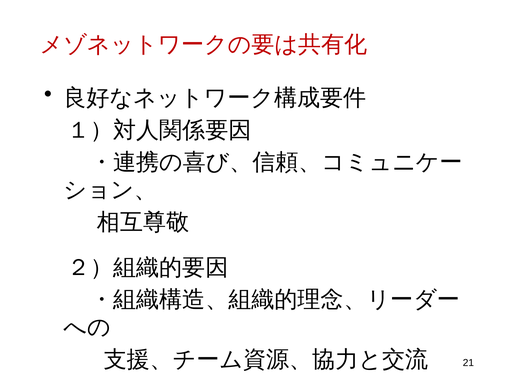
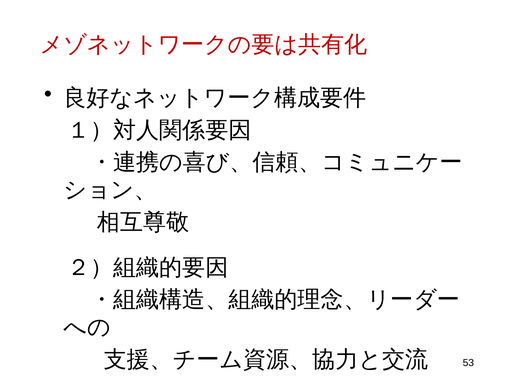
21: 21 -> 53 (468, 363)
